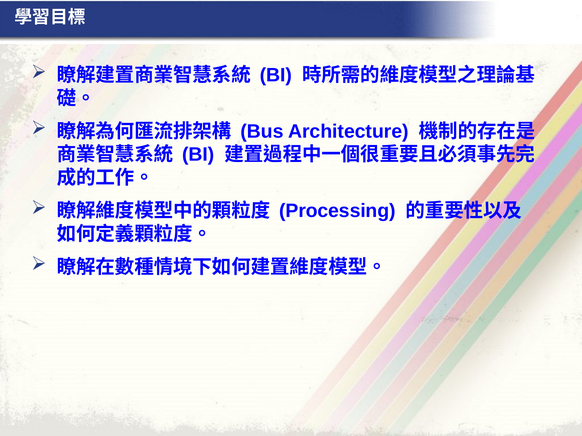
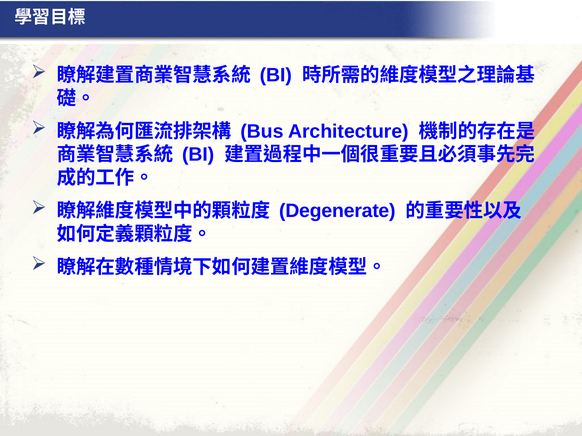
Processing: Processing -> Degenerate (337, 211)
